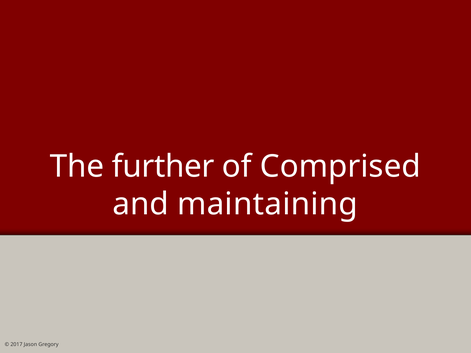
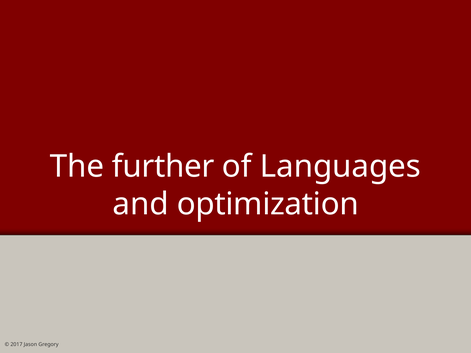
Comprised: Comprised -> Languages (340, 167)
maintaining: maintaining -> optimization (268, 204)
